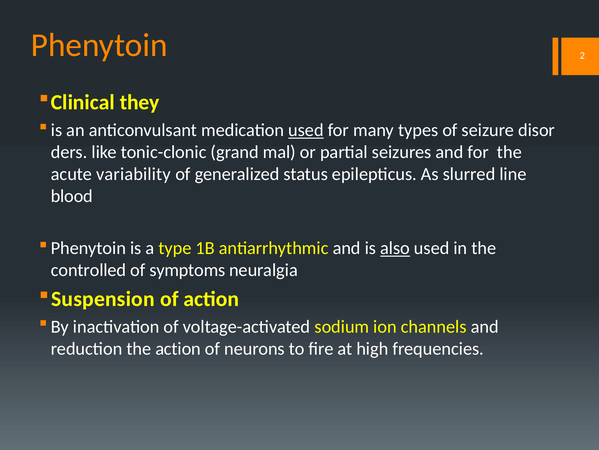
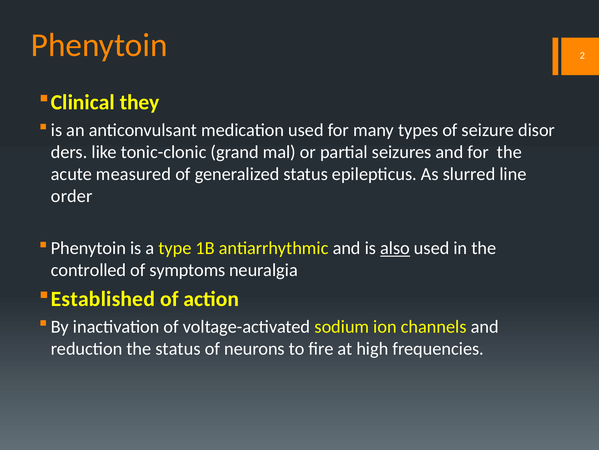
used underline: present -> none (306, 130)
variability: variability -> measured (134, 174)
blood: blood -> order (72, 196)
Suspension: Suspension -> Established (103, 299)
the action: action -> status (178, 348)
